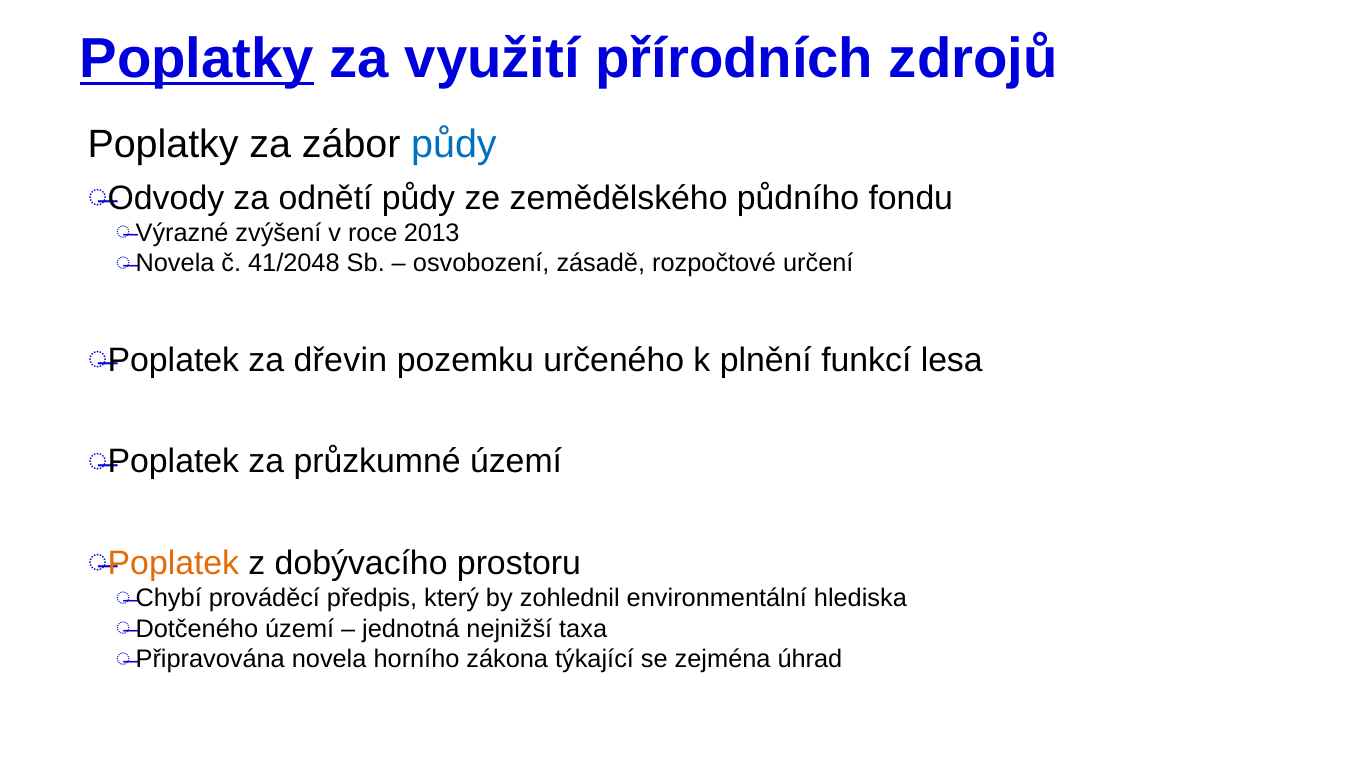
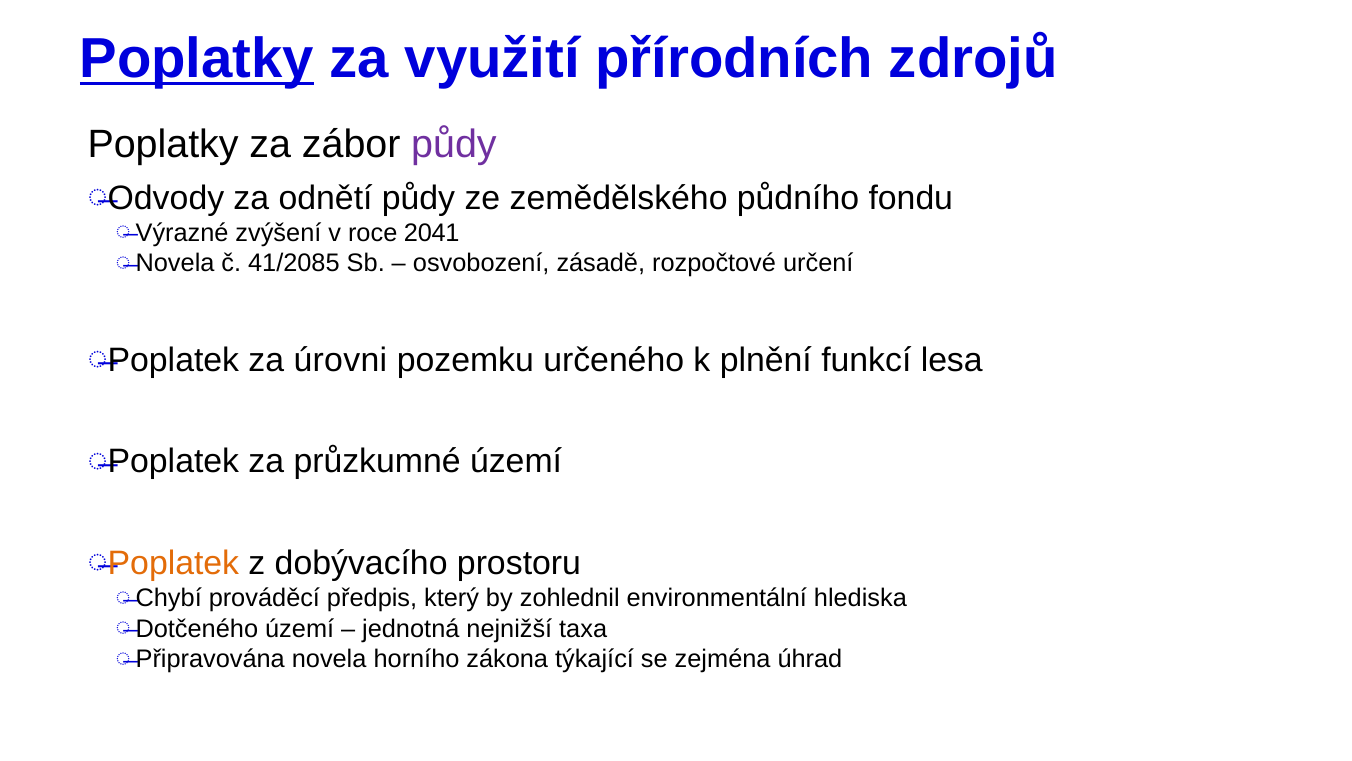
půdy colour: blue -> purple (454, 144)
2013: 2013 -> 2041 (432, 233)
41/2048: 41/2048 -> 41/2085 (294, 263)
dřevin: dřevin -> úrovni (340, 360)
